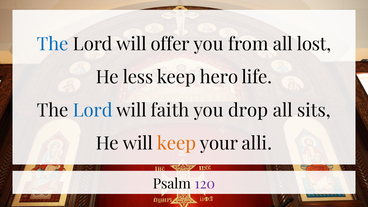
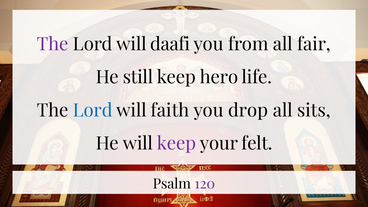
The colour: blue -> purple (53, 44)
offer: offer -> daafi (170, 44)
lost: lost -> fair (314, 44)
less: less -> still (138, 77)
keep colour: orange -> purple (176, 144)
alli: alli -> felt (257, 144)
